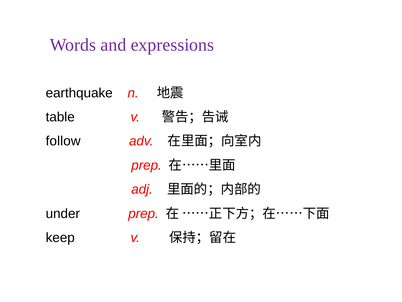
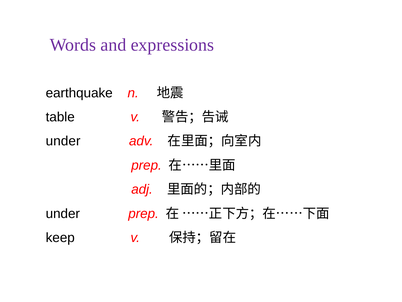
follow: follow -> under (63, 141)
